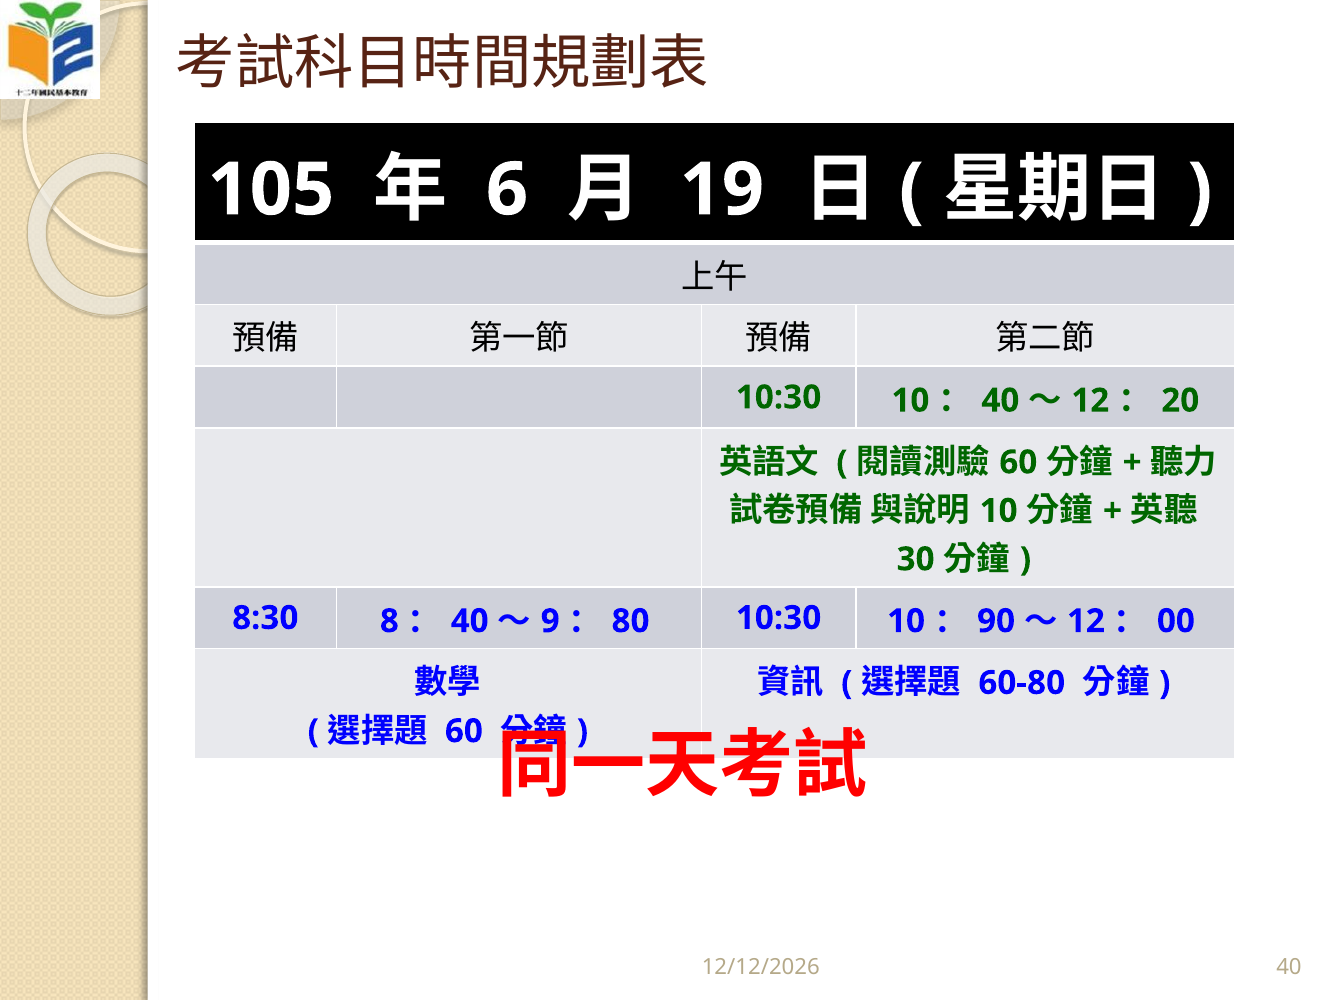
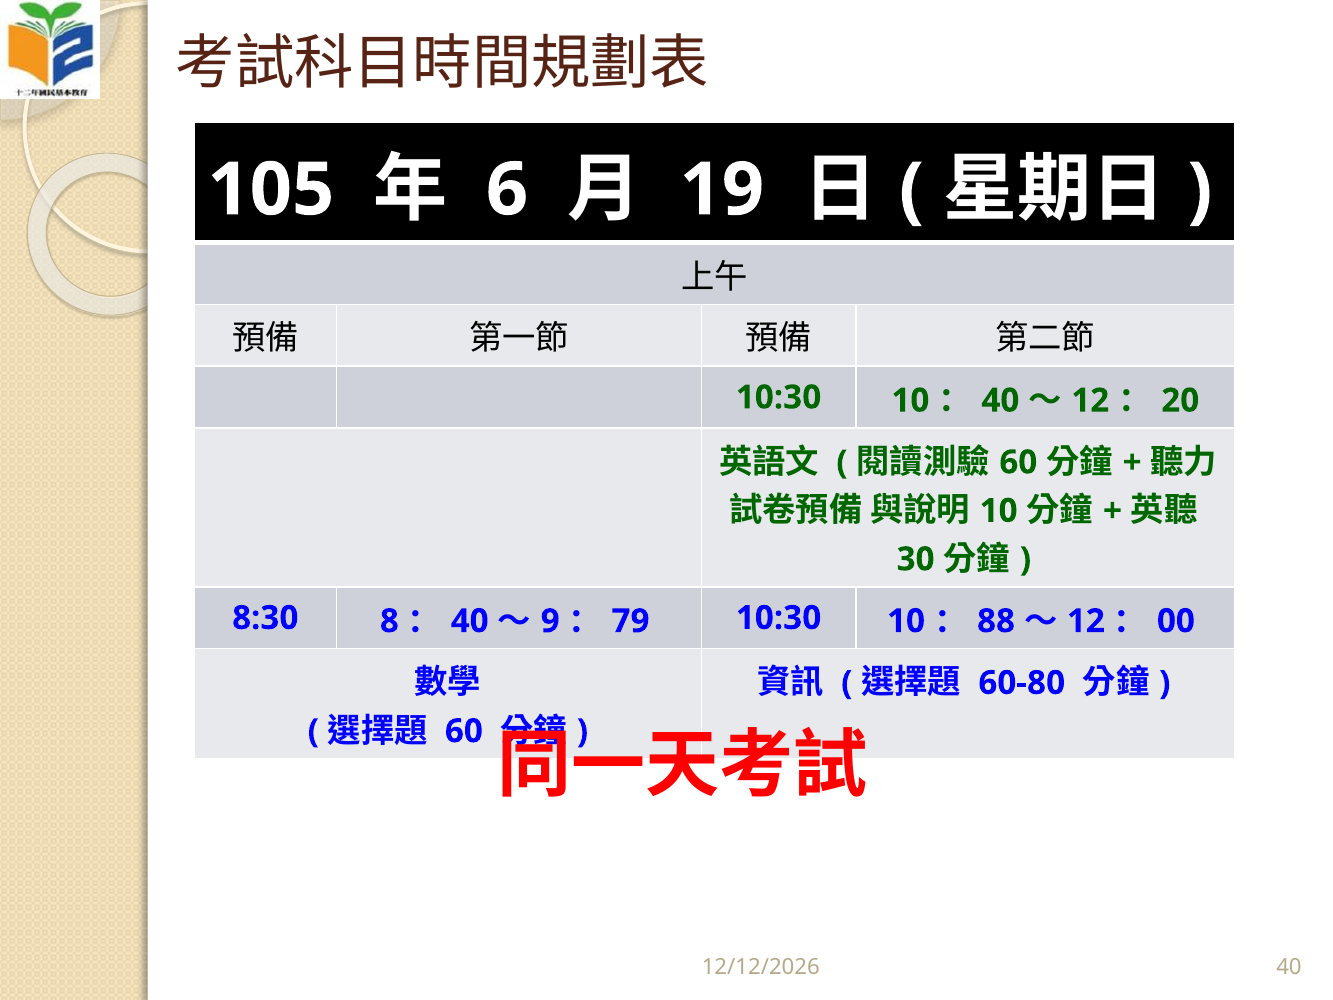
80: 80 -> 79 (631, 621)
90: 90 -> 88 (996, 621)
